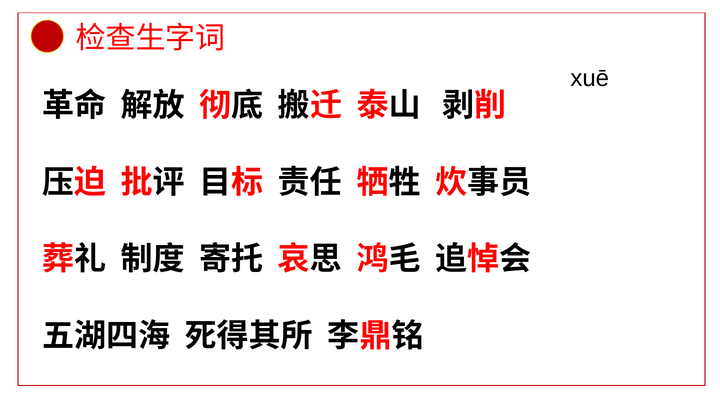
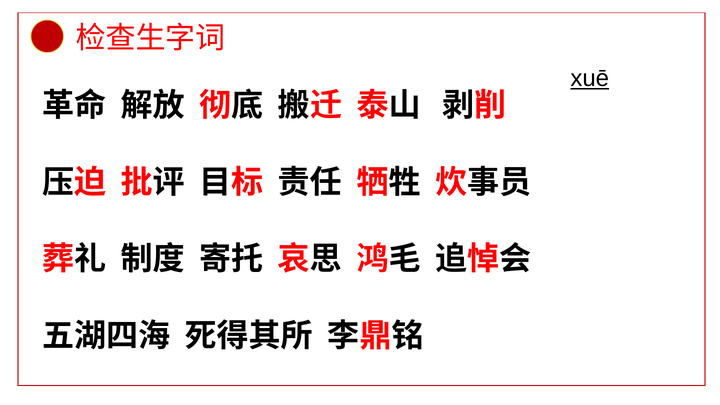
xuē underline: none -> present (590, 78)
